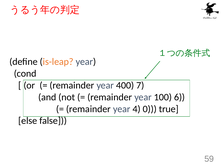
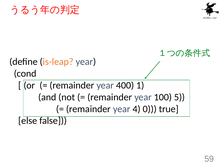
7: 7 -> 1 (140, 85)
6: 6 -> 5 (179, 97)
